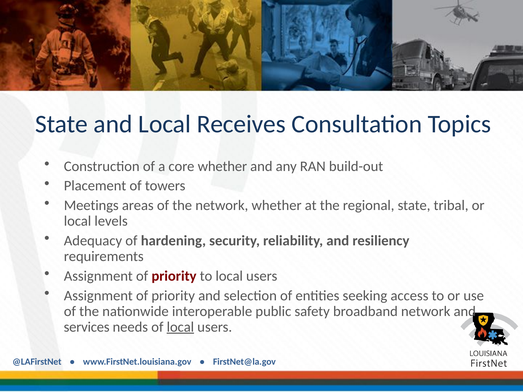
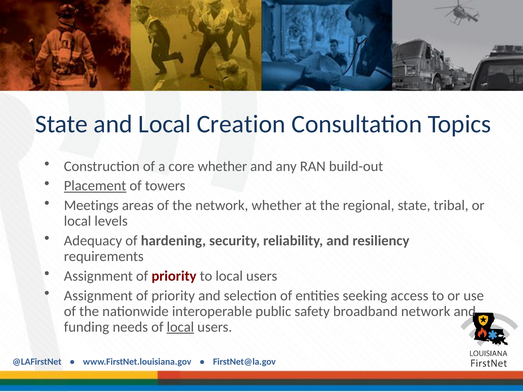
Receives: Receives -> Creation (241, 124)
Placement underline: none -> present (95, 186)
services: services -> funding (87, 327)
